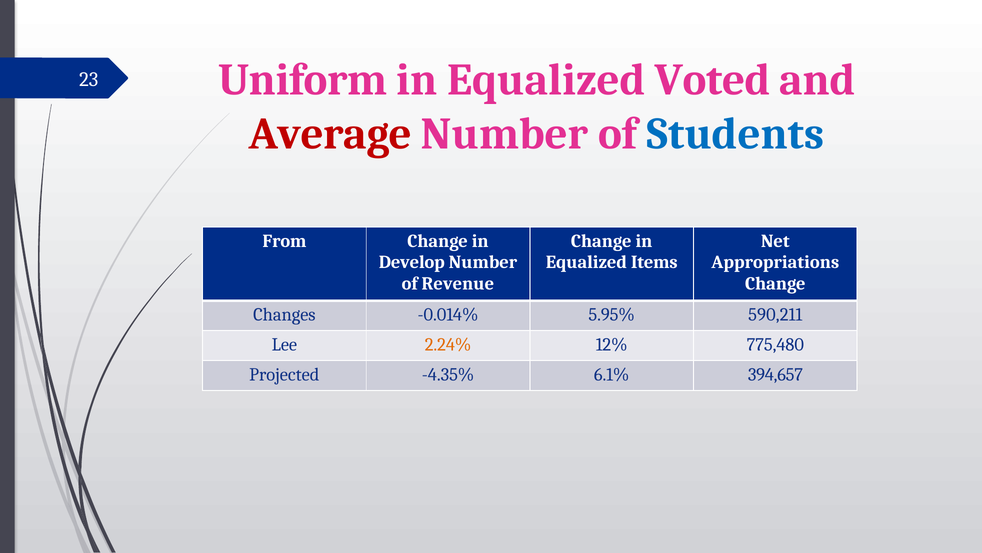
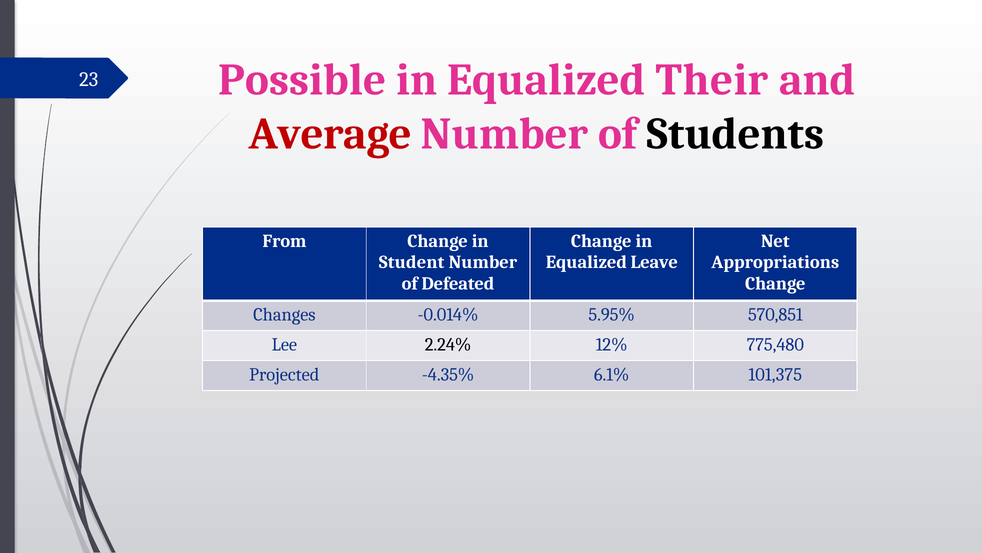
Uniform: Uniform -> Possible (302, 80)
Voted: Voted -> Their (712, 80)
Students colour: blue -> black (736, 134)
Develop: Develop -> Student (412, 262)
Items: Items -> Leave (654, 262)
Revenue: Revenue -> Defeated (458, 283)
590,211: 590,211 -> 570,851 (775, 314)
2.24% colour: orange -> black (448, 344)
394,657: 394,657 -> 101,375 (775, 374)
